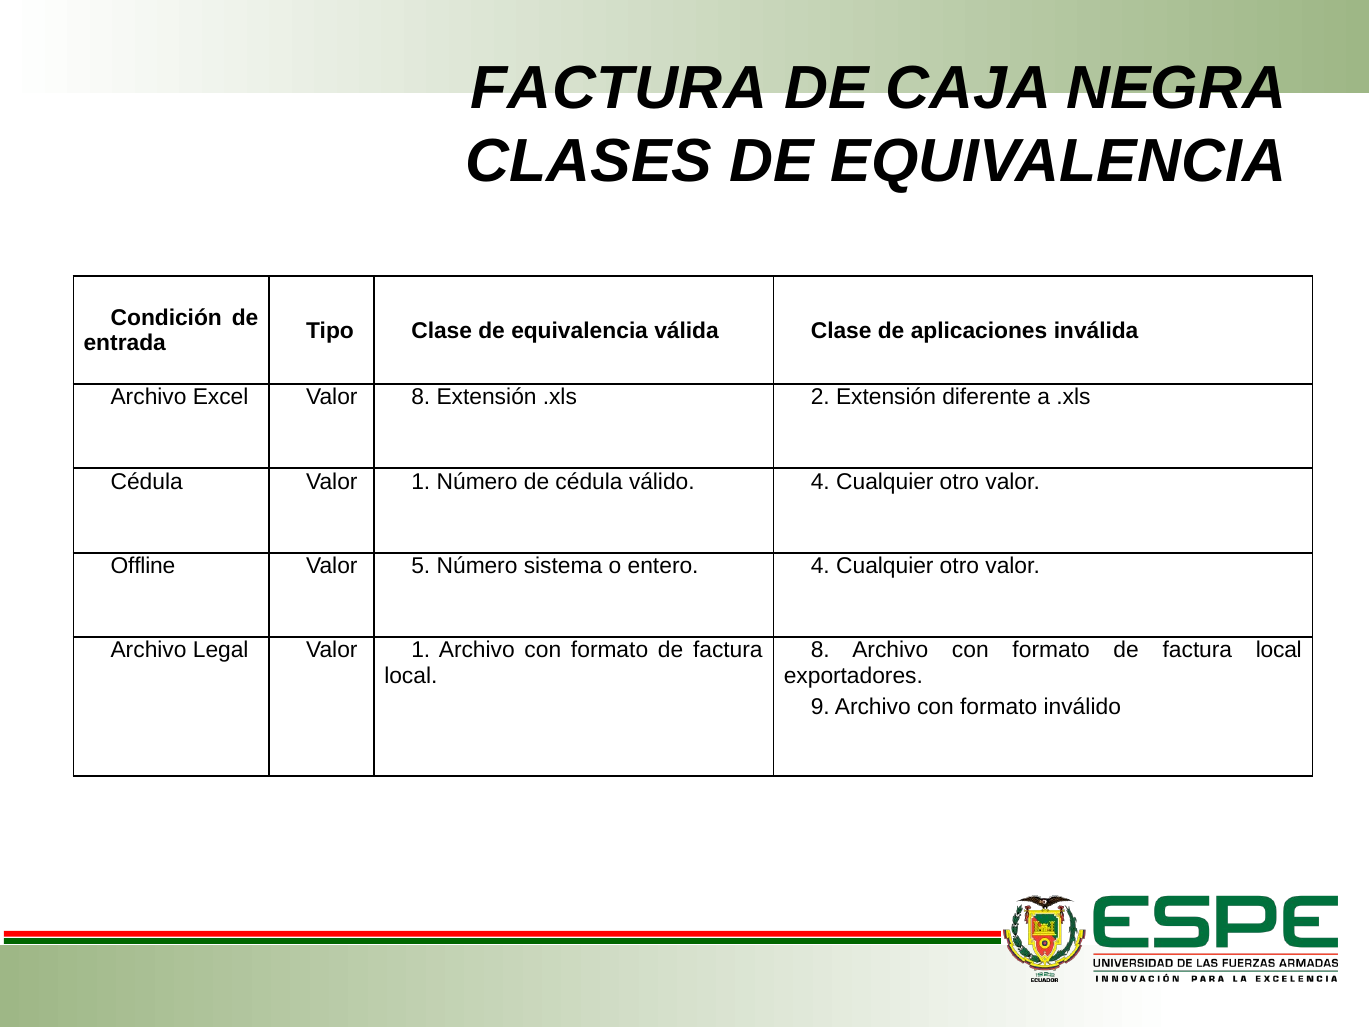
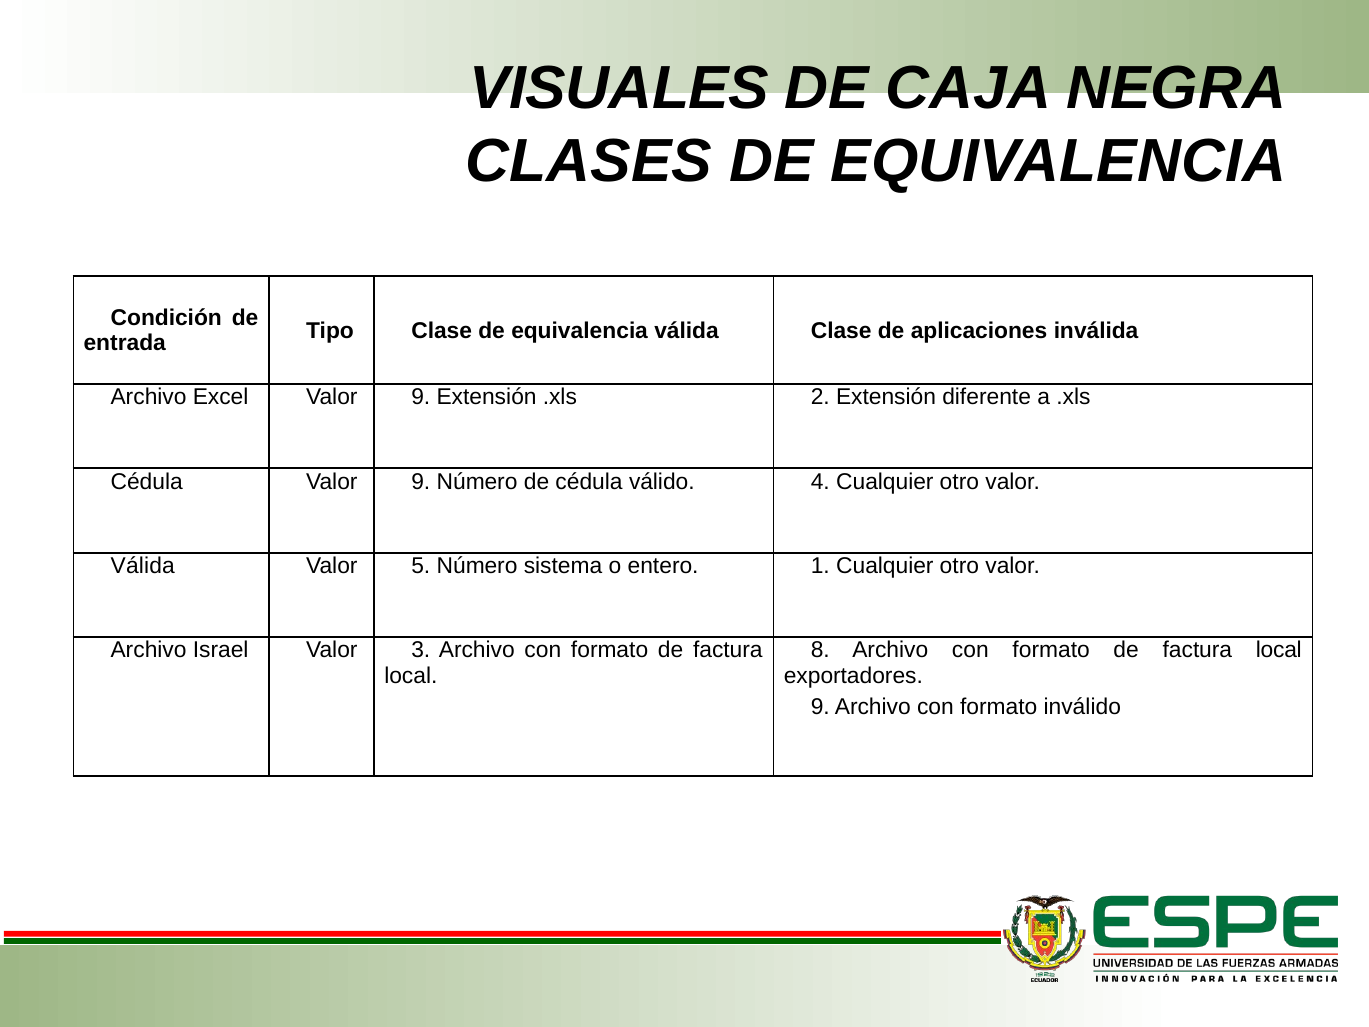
FACTURA: FACTURA -> VISUALES (619, 89)
Excel Valor 8: 8 -> 9 (421, 397)
Cédula Valor 1: 1 -> 9 (421, 481)
Offline: Offline -> Válida (143, 566)
entero 4: 4 -> 1 (820, 566)
Legal: Legal -> Israel (221, 650)
1: 1 -> 3 (421, 650)
